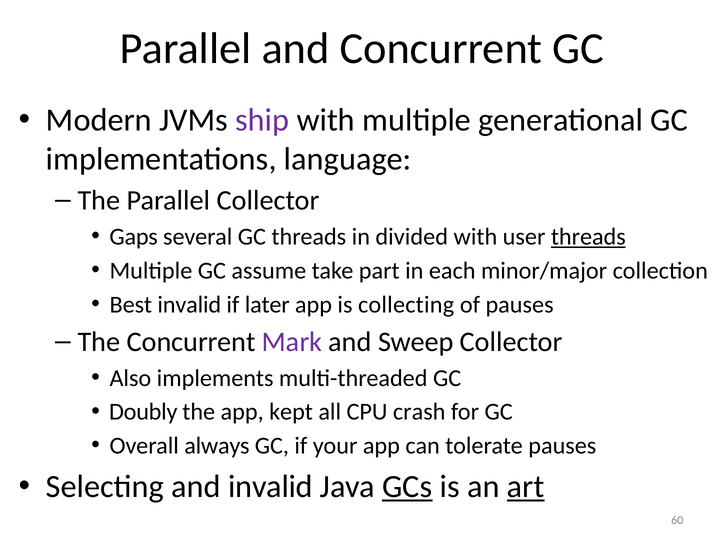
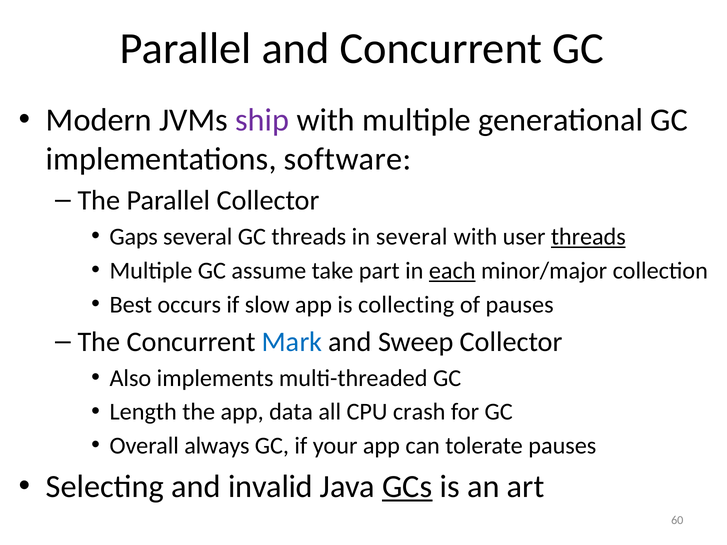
language: language -> software (348, 159)
in divided: divided -> several (412, 237)
each underline: none -> present (452, 271)
Best invalid: invalid -> occurs (189, 305)
later: later -> slow (267, 305)
Mark colour: purple -> blue (292, 342)
Doubly: Doubly -> Length (143, 412)
kept: kept -> data (291, 412)
art underline: present -> none (526, 487)
